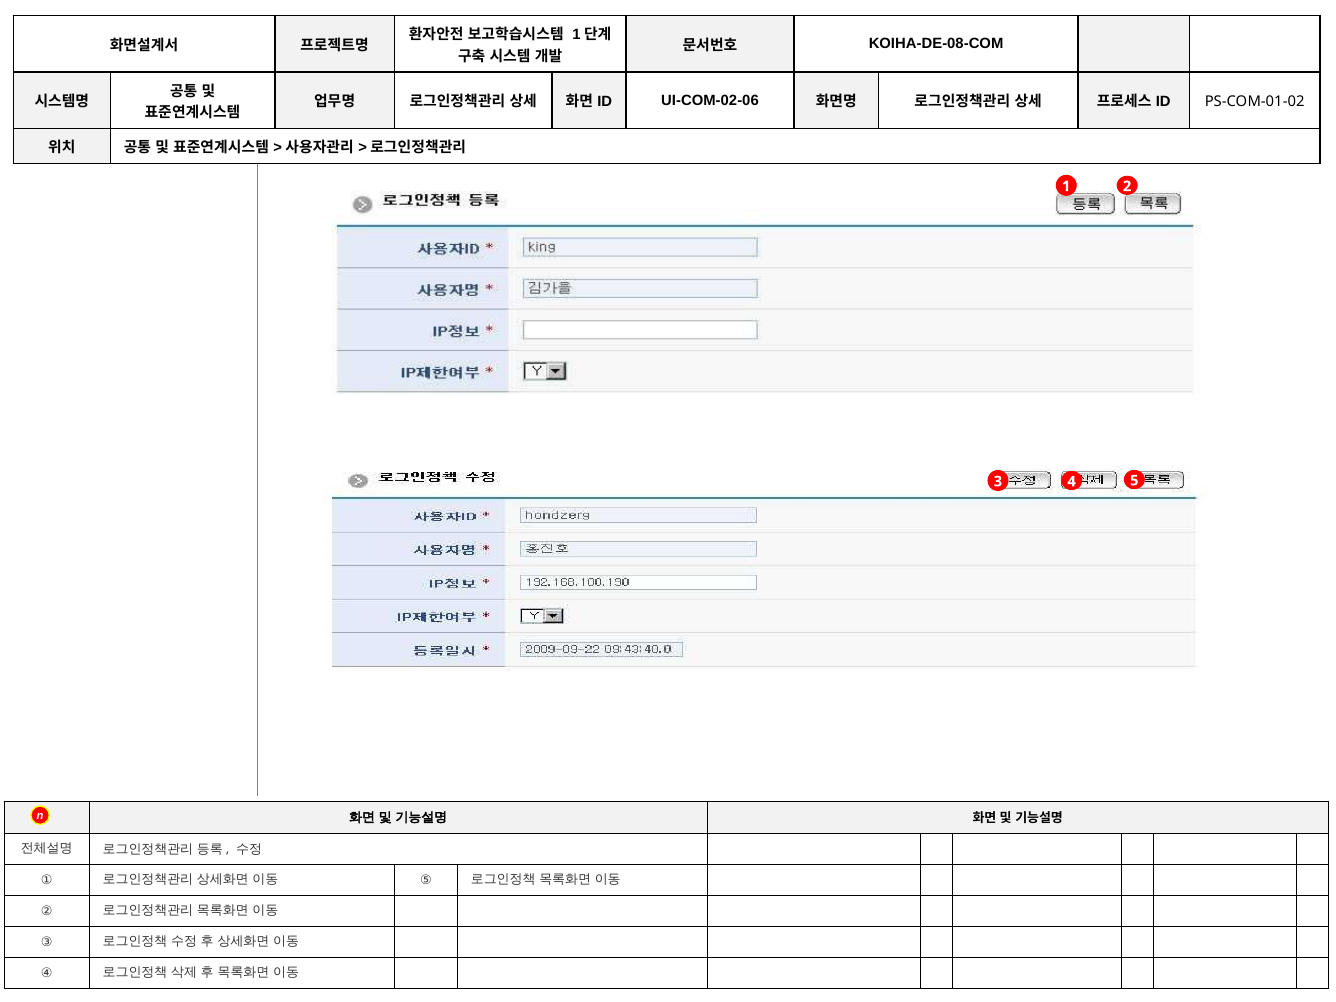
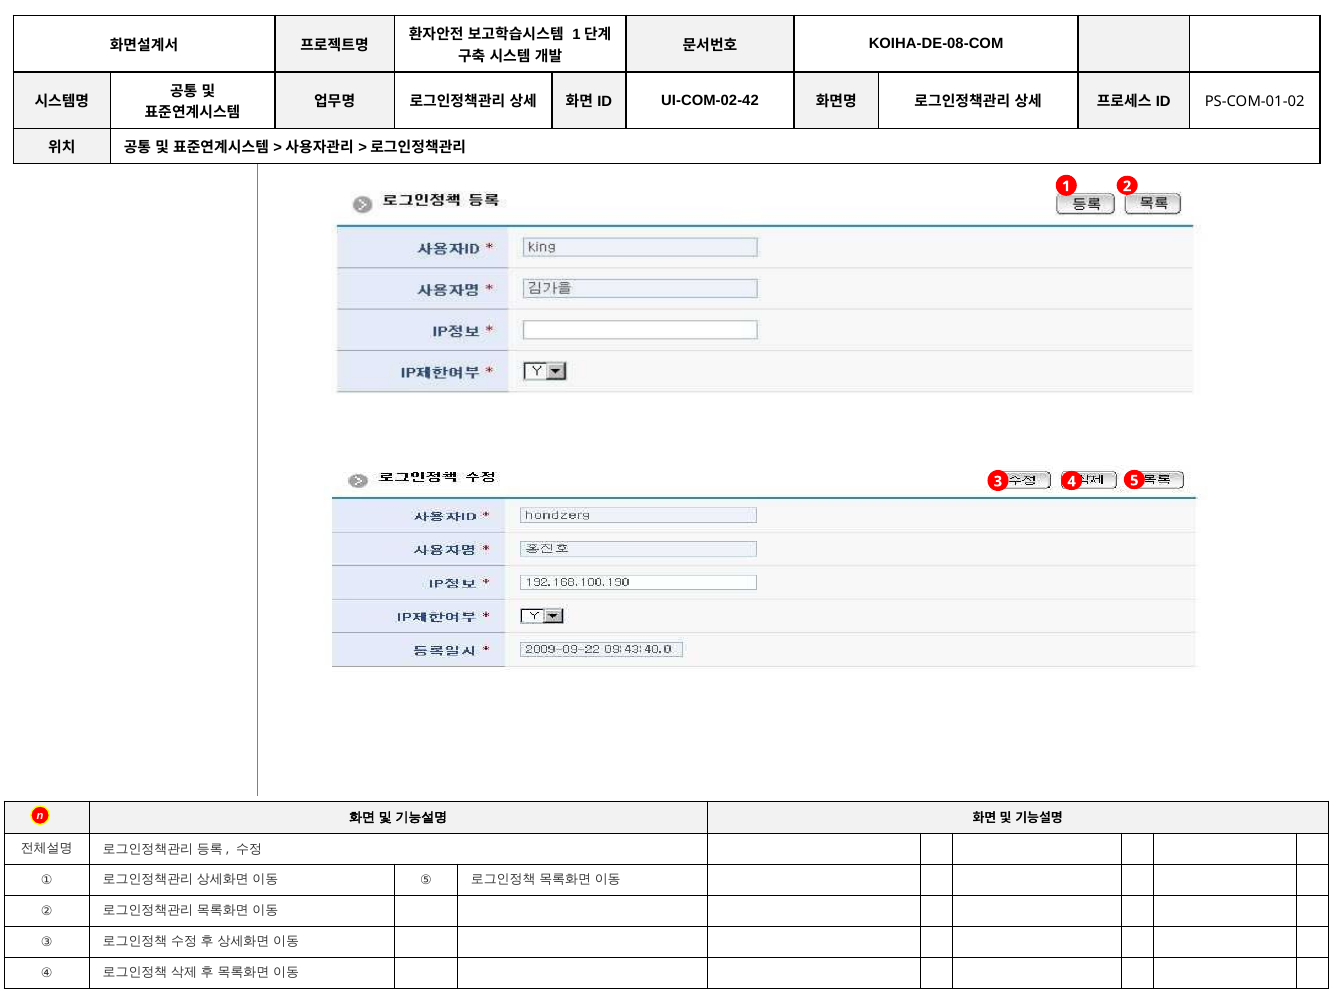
UI-COM-02-06: UI-COM-02-06 -> UI-COM-02-42 (710, 101)
